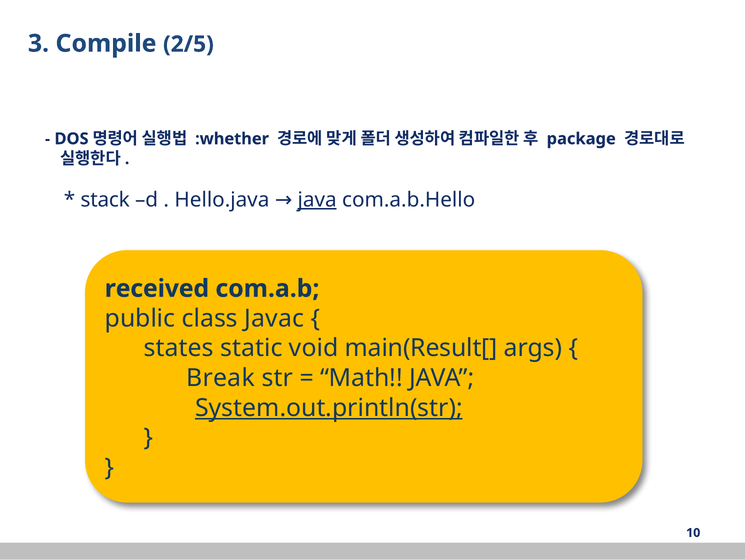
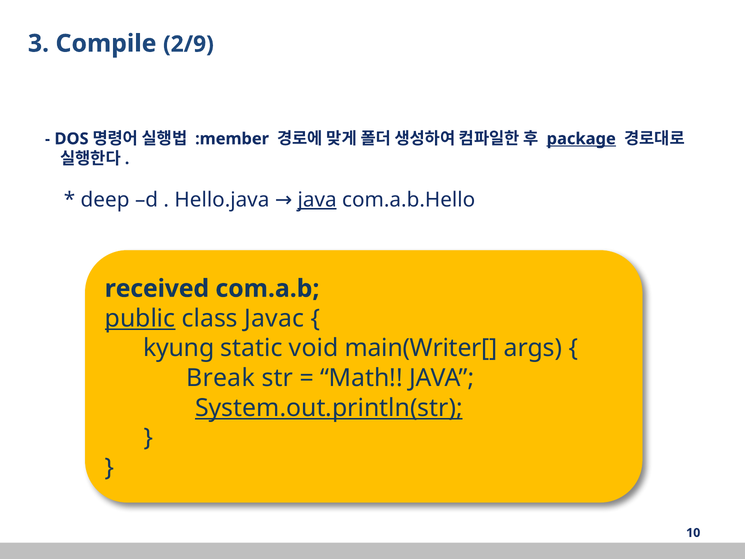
2/5: 2/5 -> 2/9 (188, 44)
:whether: :whether -> :member (232, 139)
package underline: none -> present (581, 139)
stack: stack -> deep (105, 200)
public underline: none -> present (140, 318)
states: states -> kyung (179, 348)
main(Result[: main(Result[ -> main(Writer[ (421, 348)
